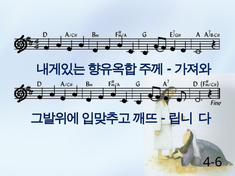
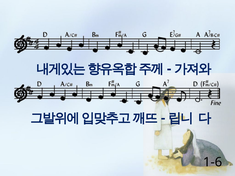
4-6: 4-6 -> 1-6 (213, 162)
